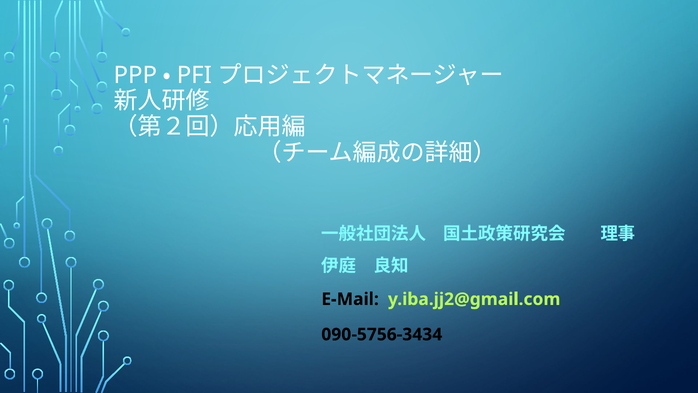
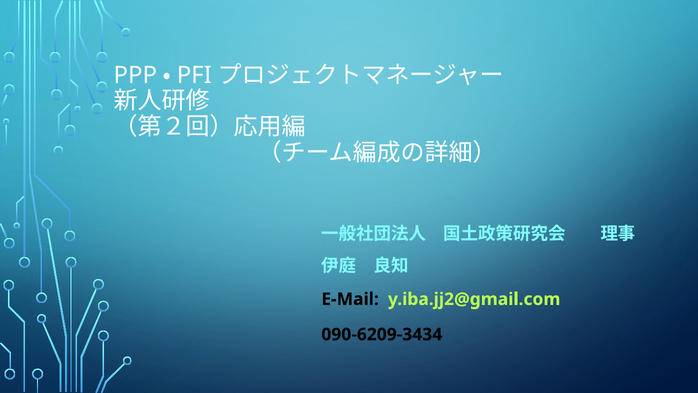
090-5756-3434: 090-5756-3434 -> 090-6209-3434 (382, 334)
